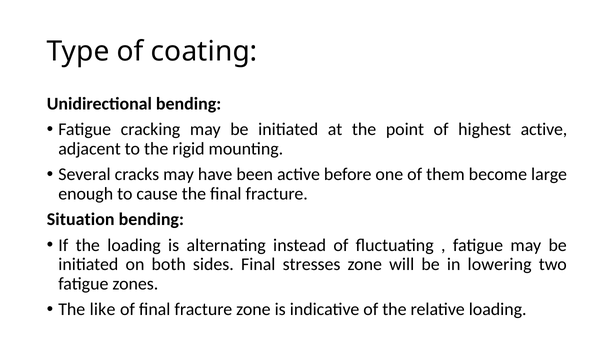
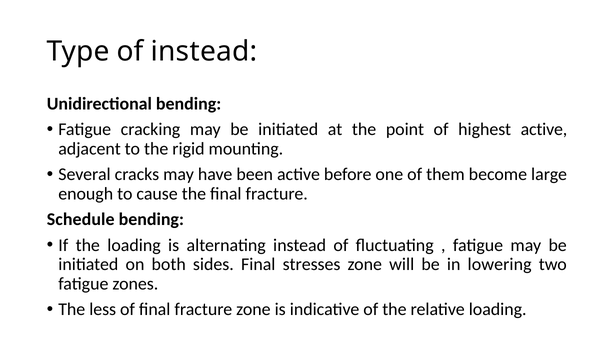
of coating: coating -> instead (204, 52)
Situation: Situation -> Schedule (81, 220)
like: like -> less (103, 310)
